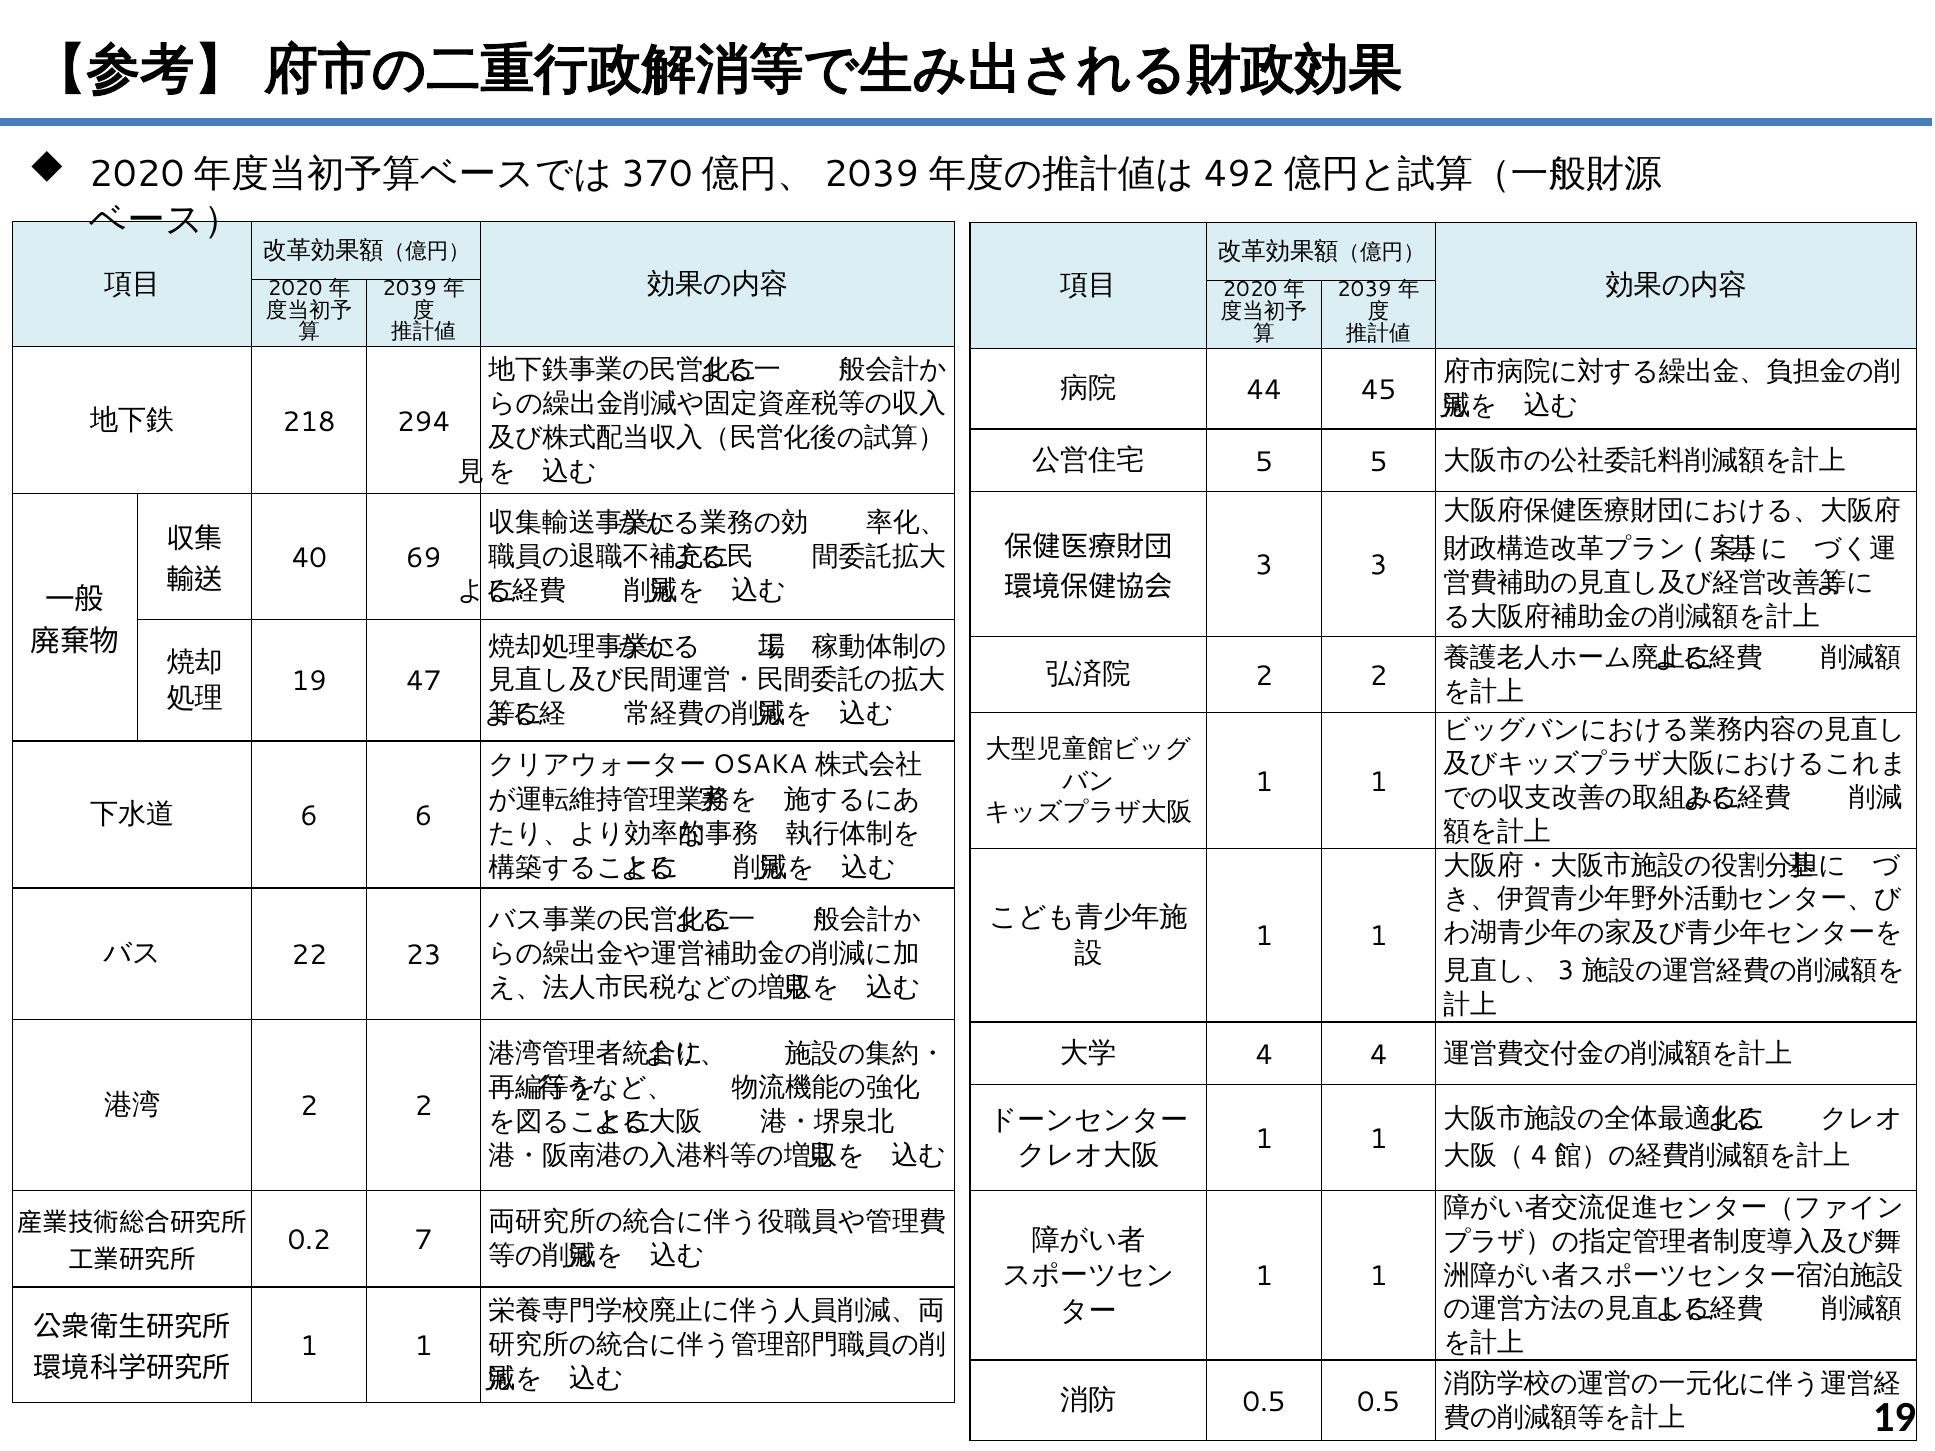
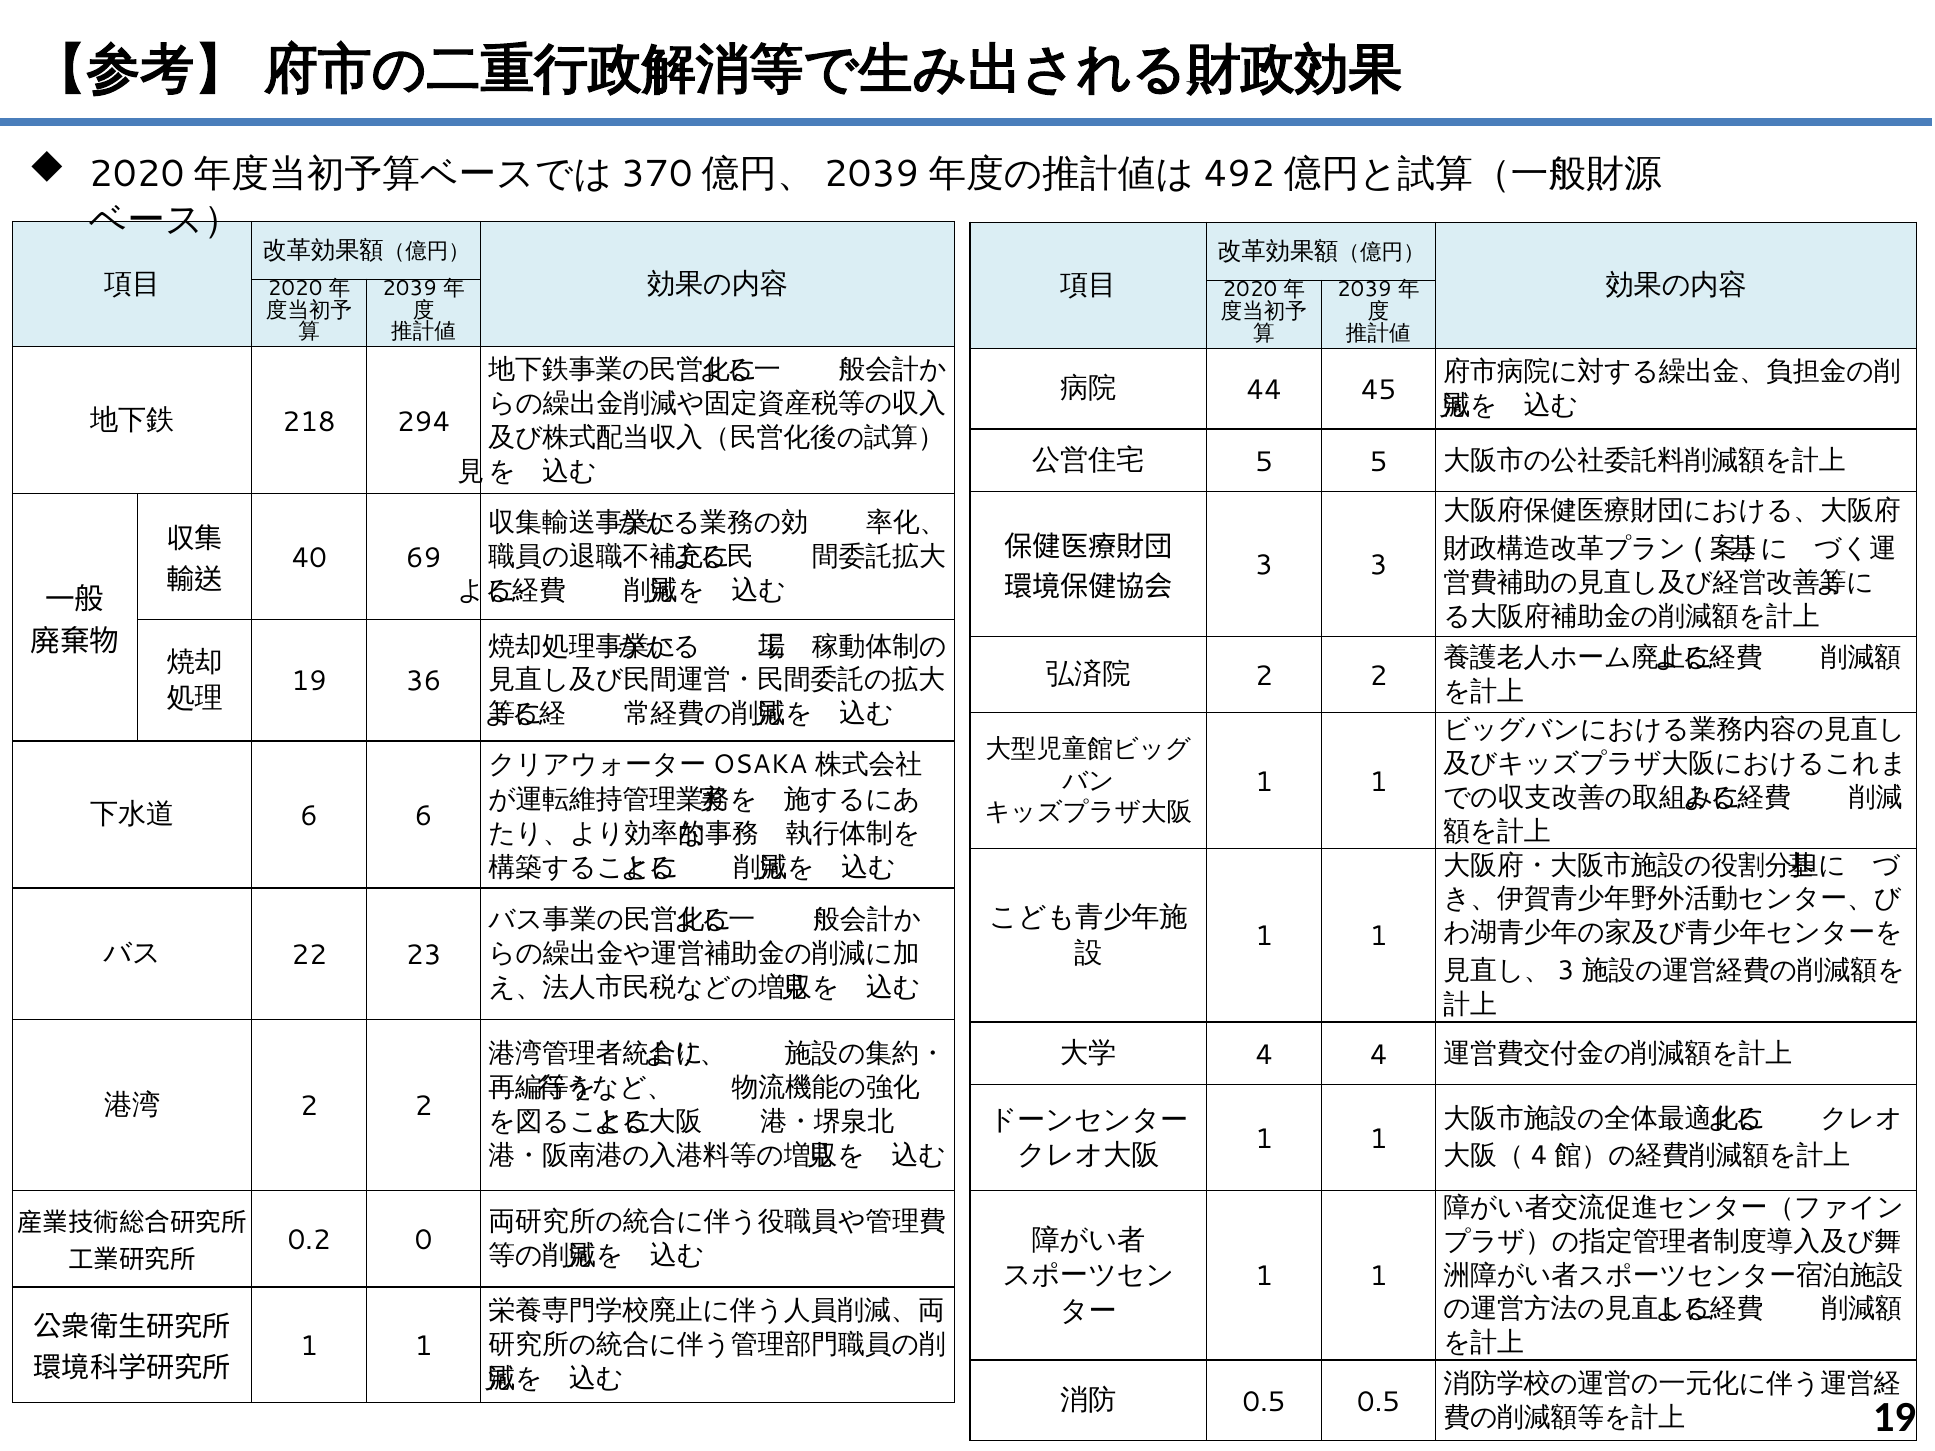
47: 47 -> 36 (424, 682)
7: 7 -> 0 (424, 1240)
